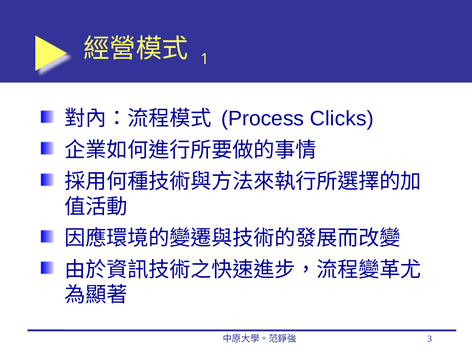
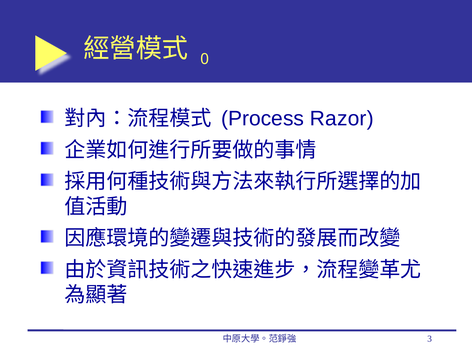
1: 1 -> 0 (205, 59)
Clicks: Clicks -> Razor (342, 119)
